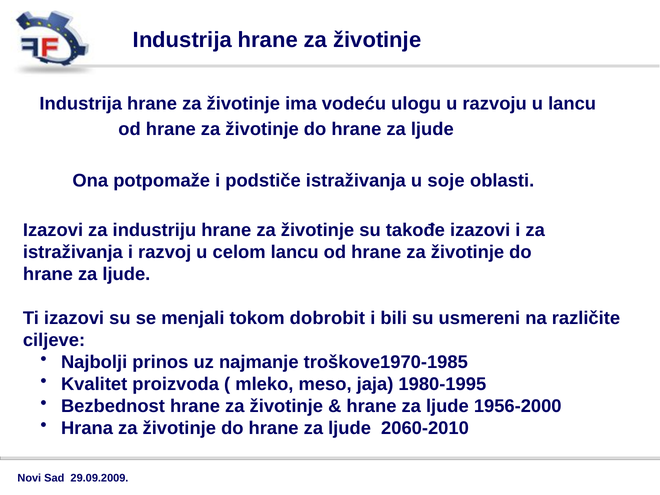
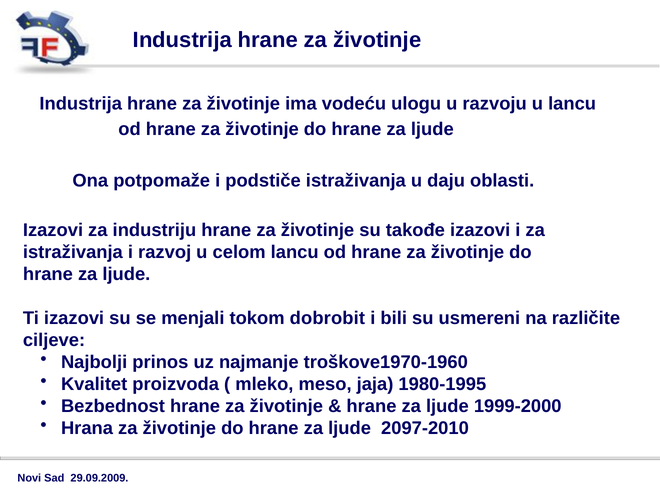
soje: soje -> daju (446, 181)
troškove1970-1985: troškove1970-1985 -> troškove1970-1960 (386, 362)
1956-2000: 1956-2000 -> 1999-2000 (518, 406)
2060-2010: 2060-2010 -> 2097-2010 (425, 428)
